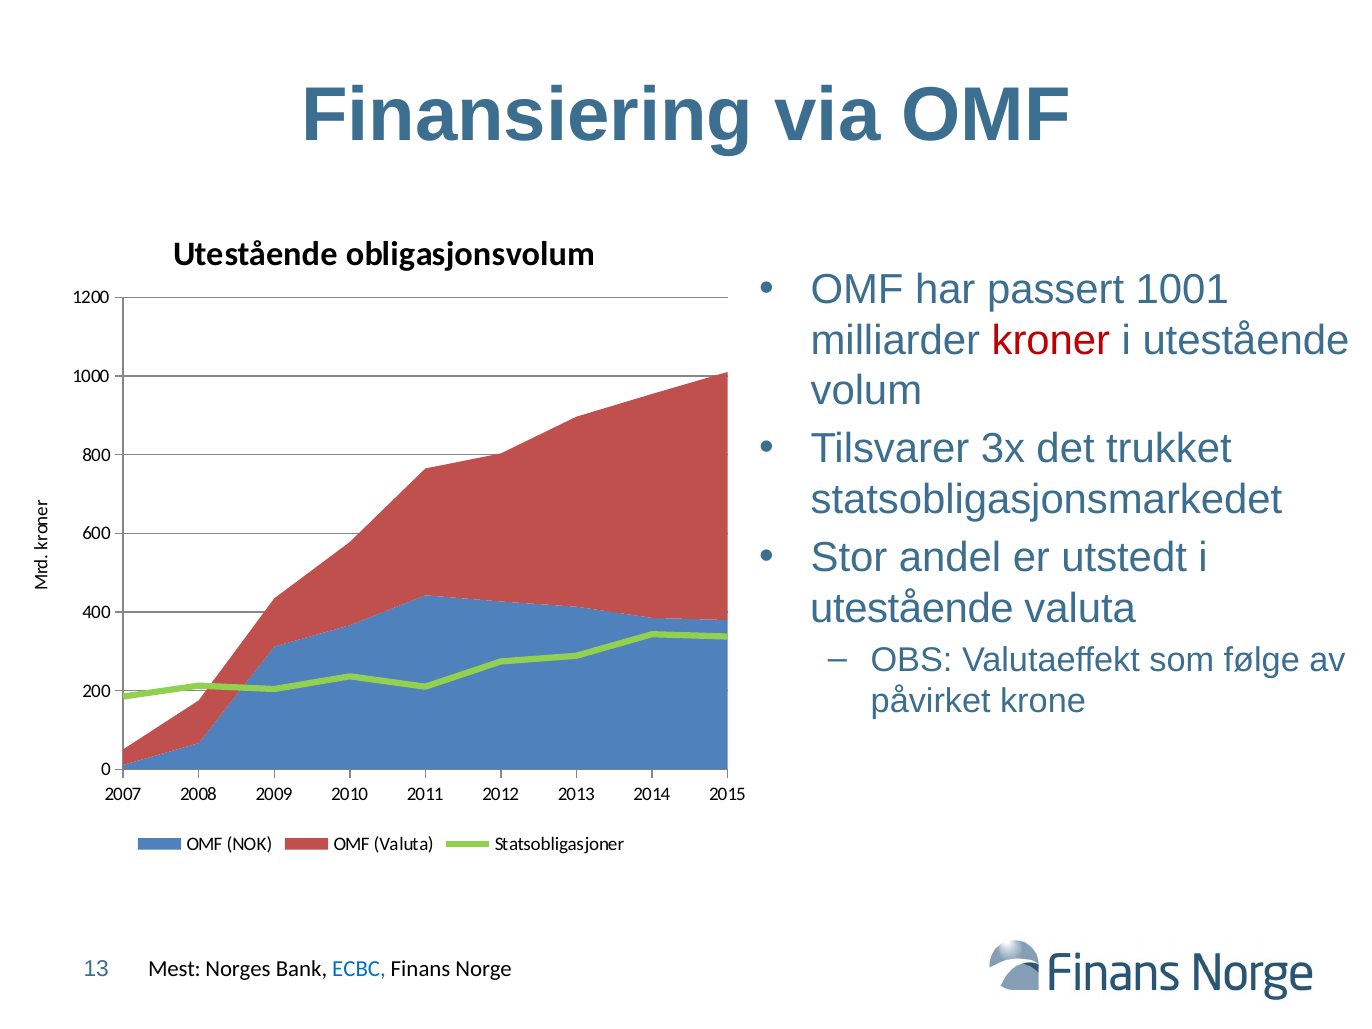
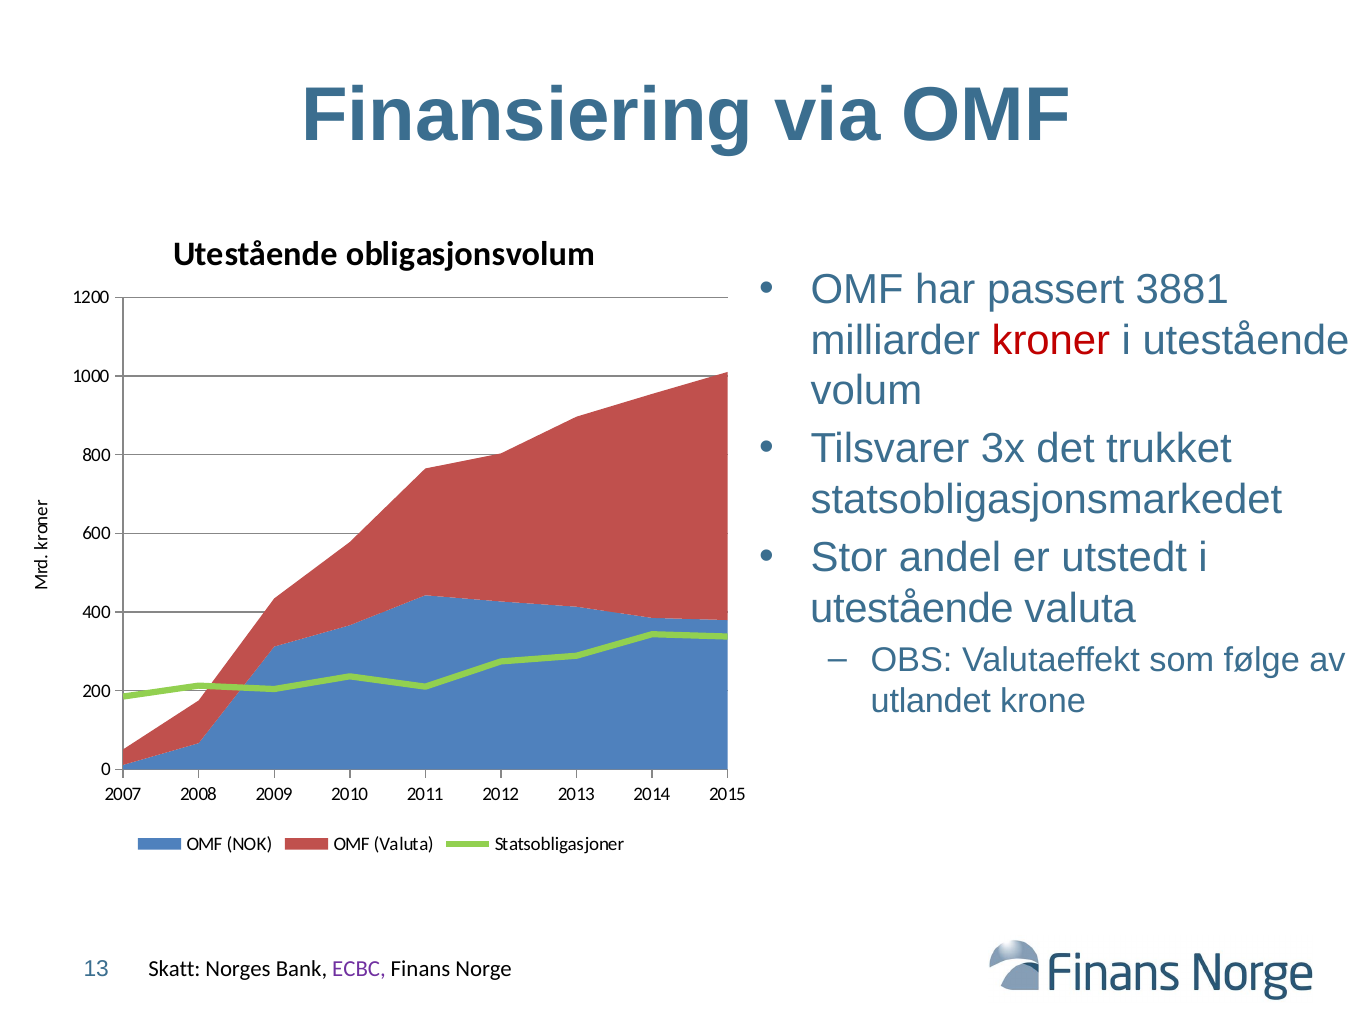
1001: 1001 -> 3881 (1182, 290)
påvirket: påvirket -> utlandet (931, 701)
Mest: Mest -> Skatt (174, 969)
ECBC colour: blue -> purple (359, 969)
